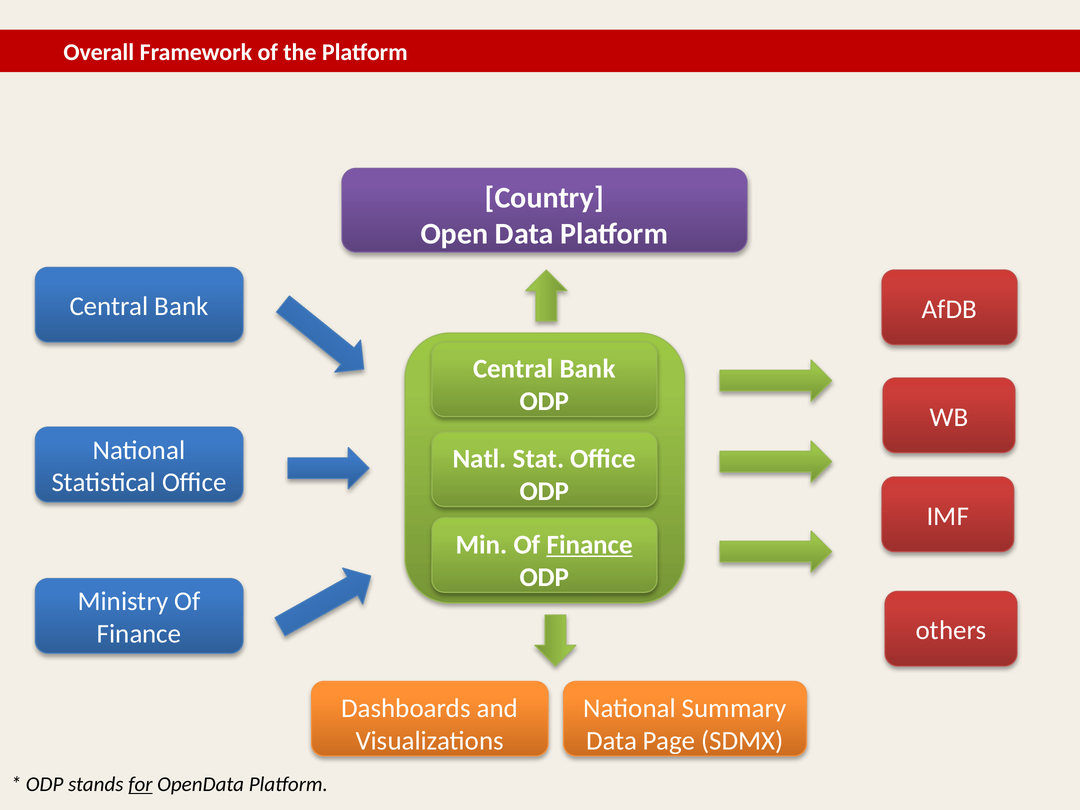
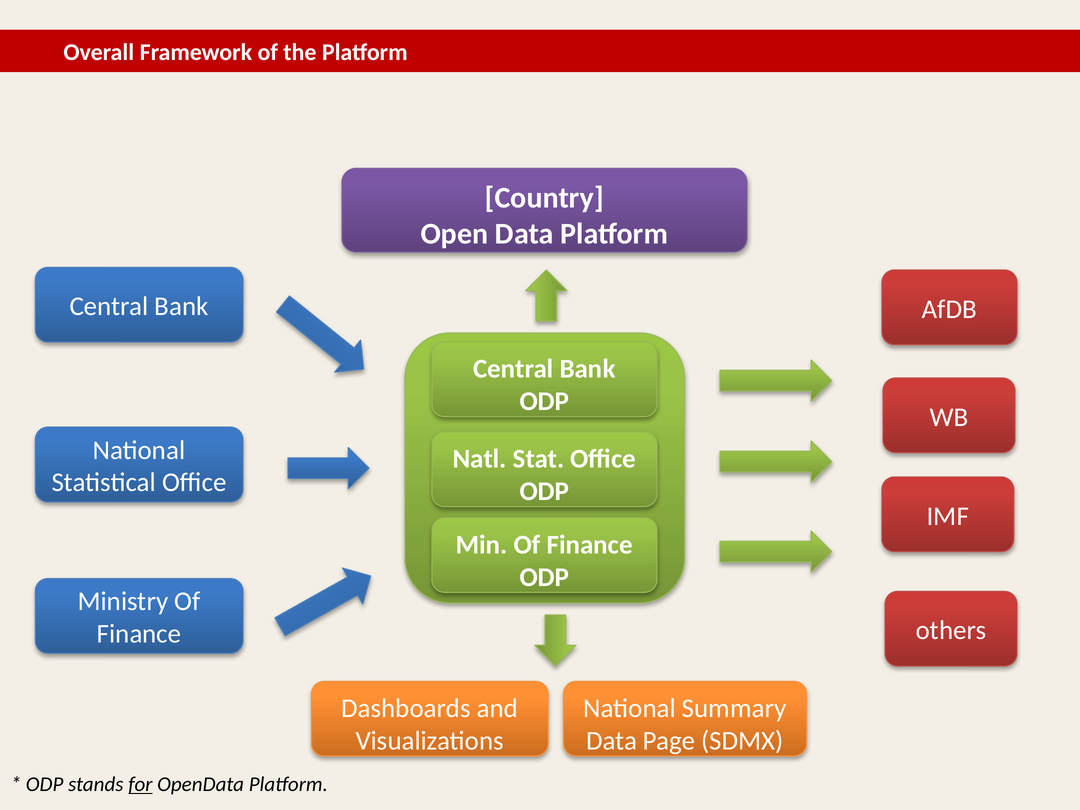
Finance underline: present -> none (590, 545)
